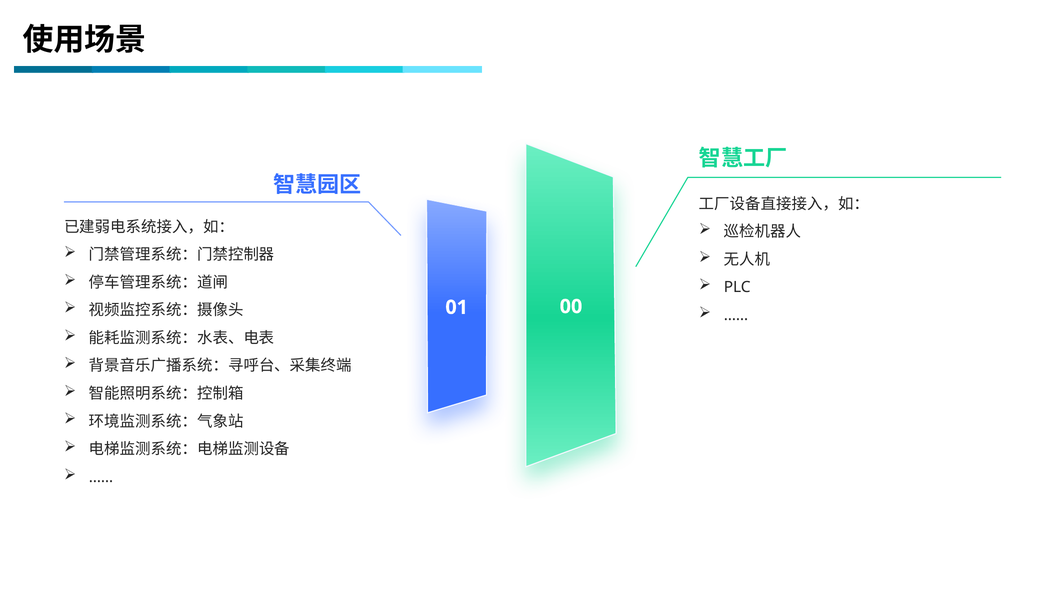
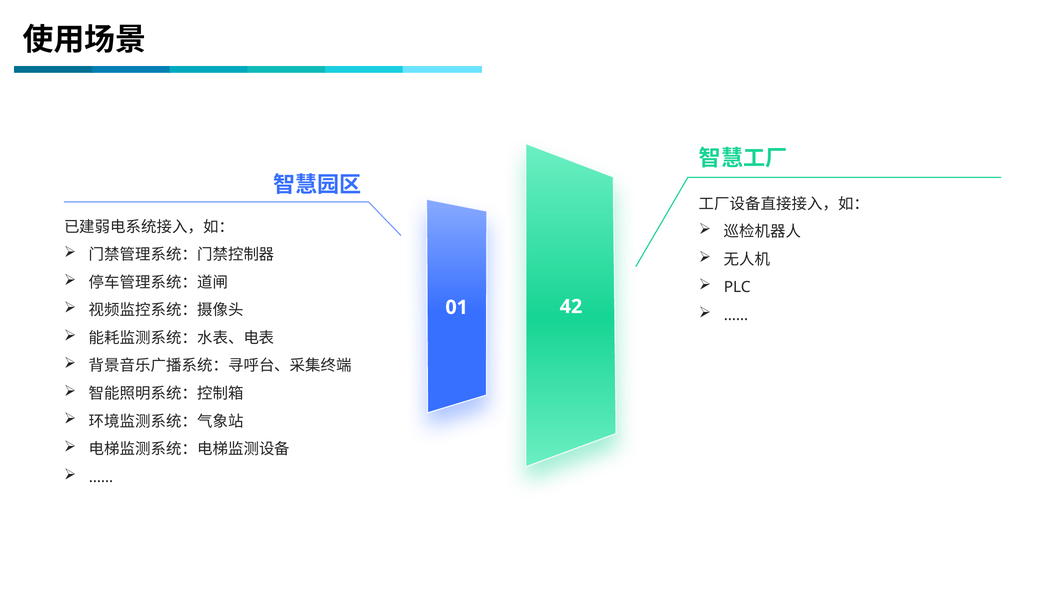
00: 00 -> 42 (571, 307)
